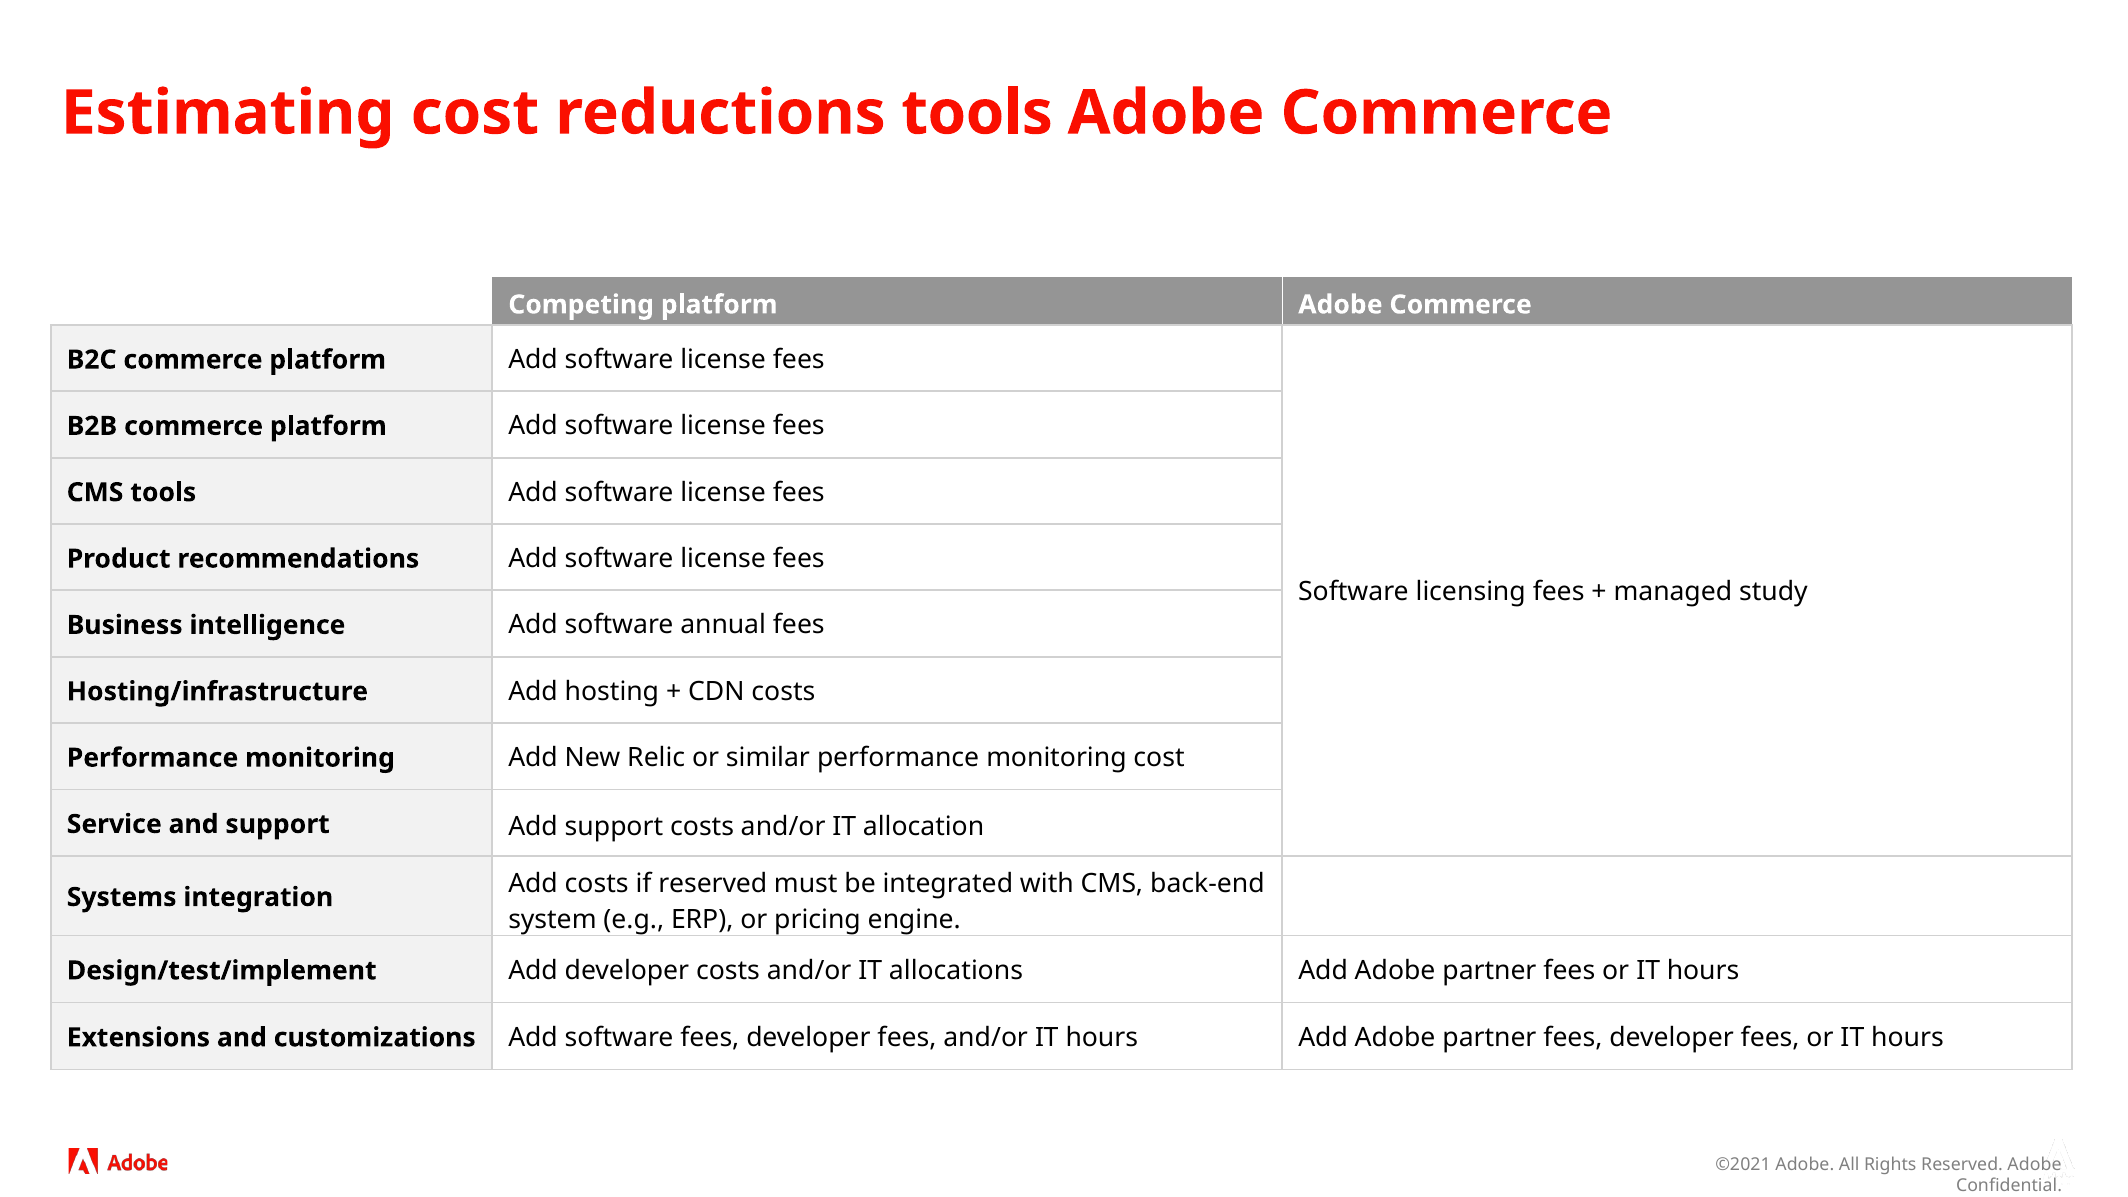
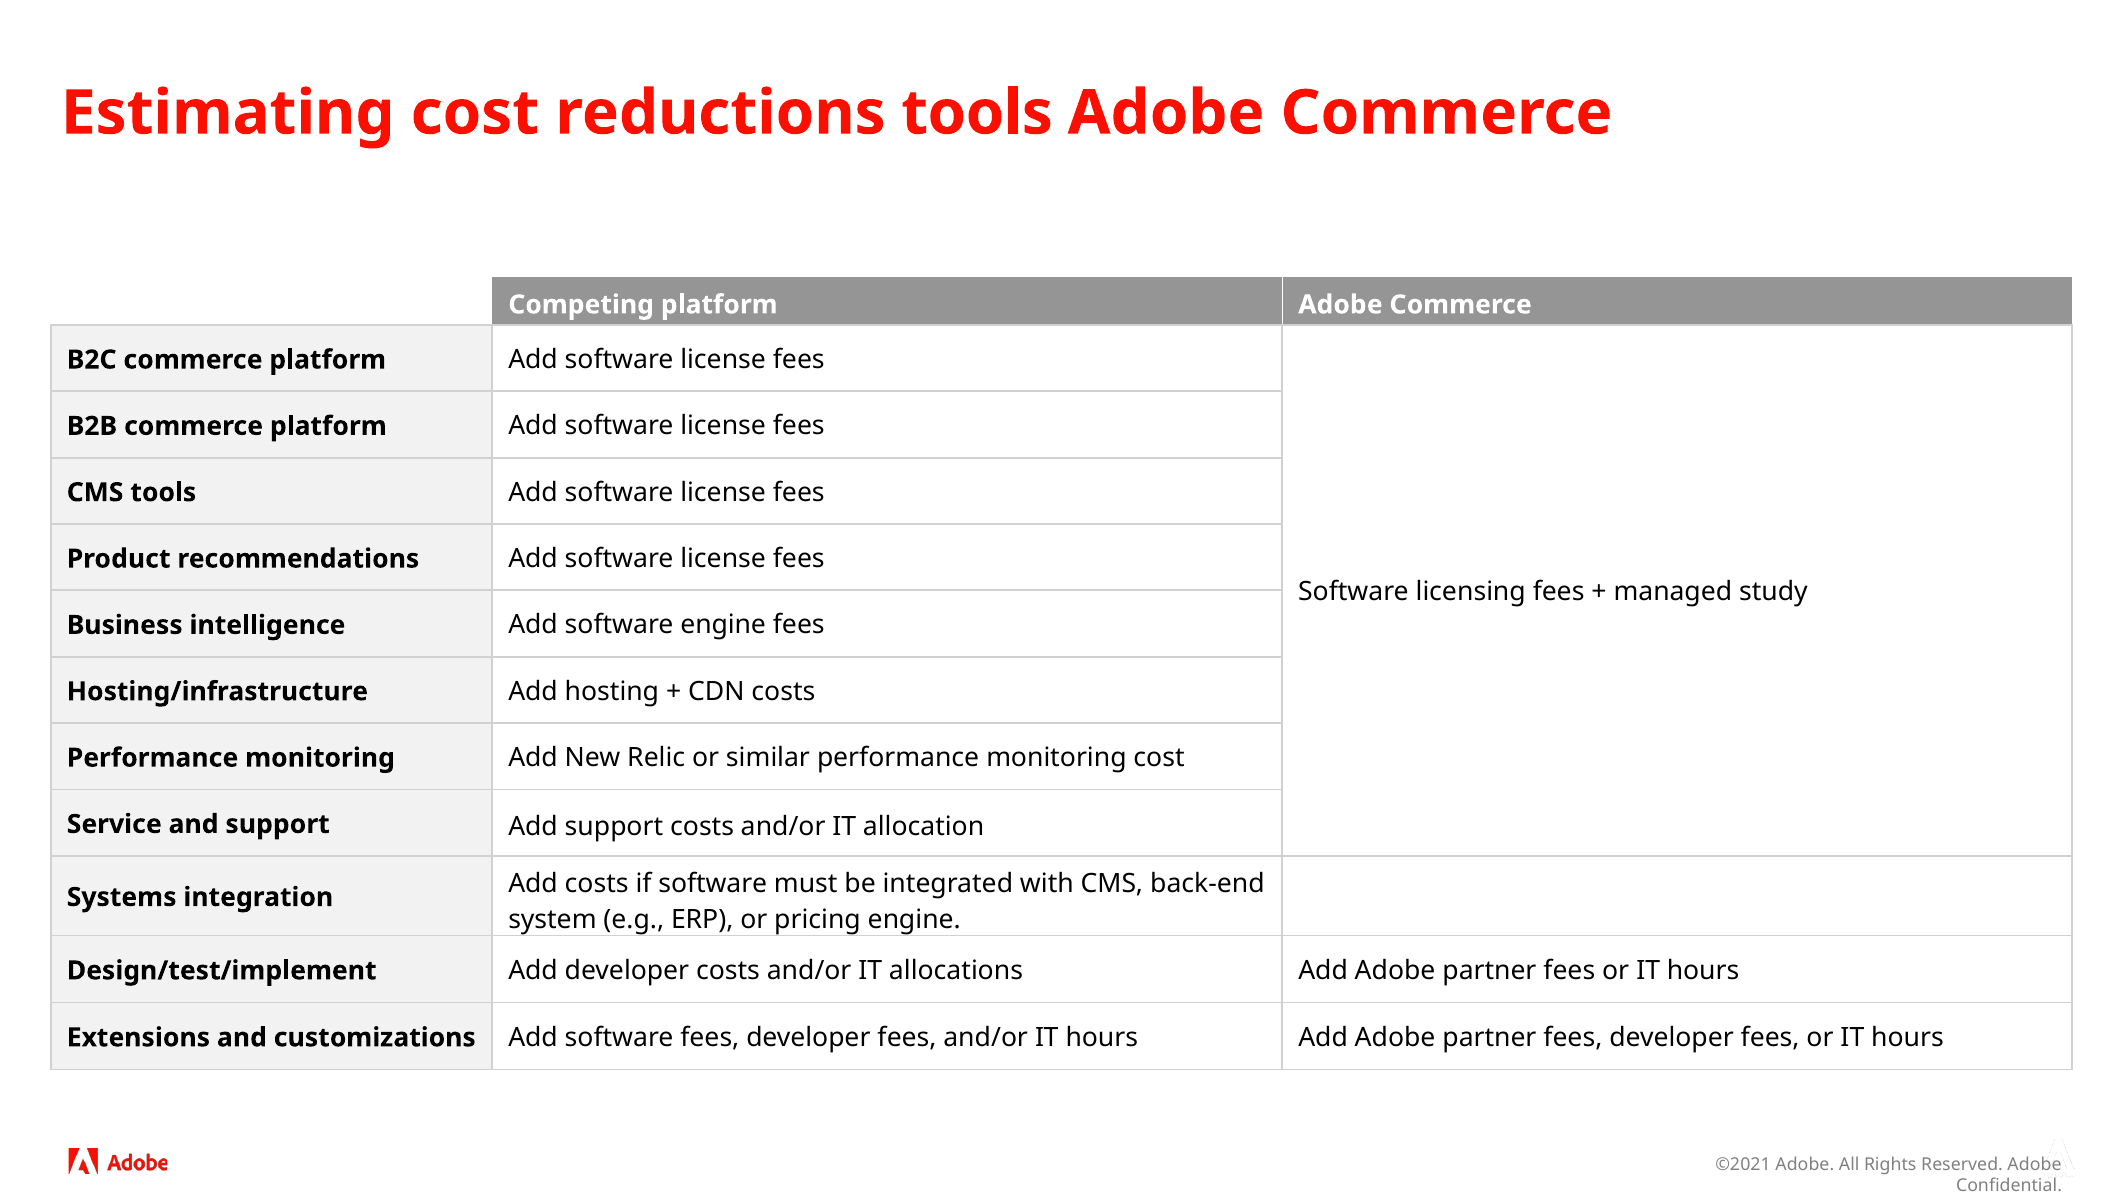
software annual: annual -> engine (723, 625)
if reserved: reserved -> software (713, 884)
